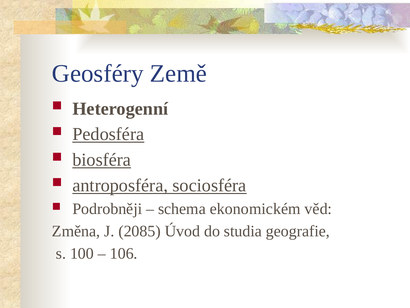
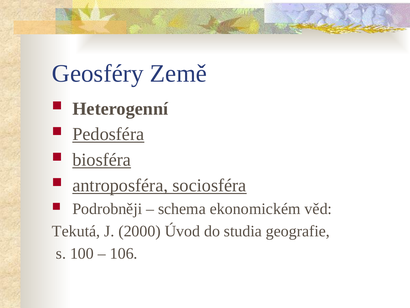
Změna: Změna -> Tekutá (76, 231)
2085: 2085 -> 2000 (140, 231)
